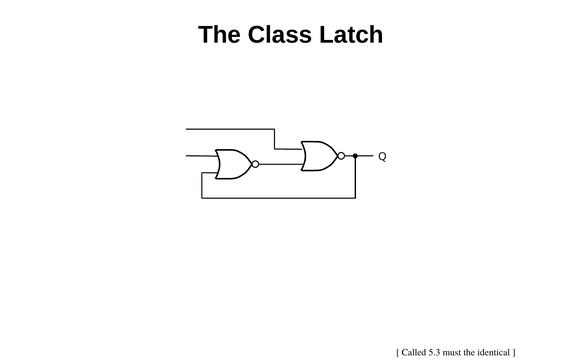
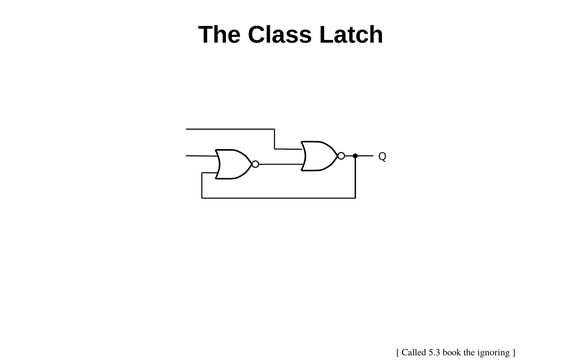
must: must -> book (452, 352)
identical: identical -> ignoring (494, 352)
